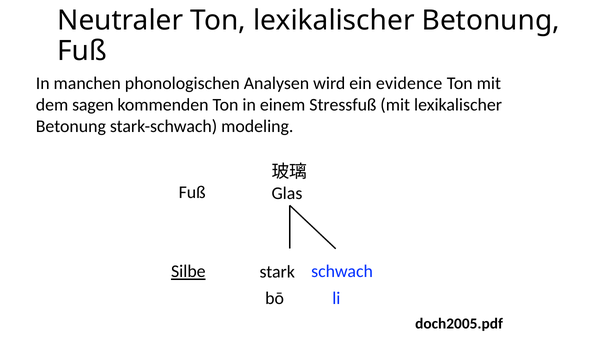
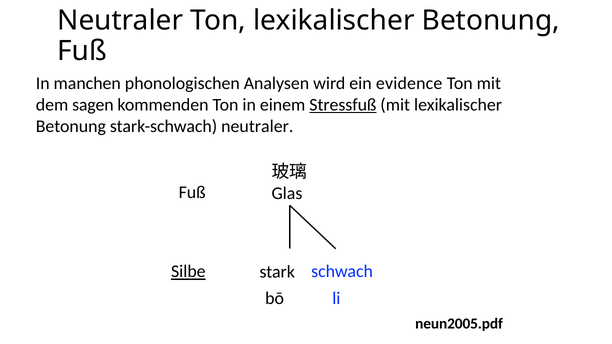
Stressfuß underline: none -> present (343, 105)
stark-schwach modeling: modeling -> neutraler (257, 126)
doch2005.pdf: doch2005.pdf -> neun2005.pdf (459, 324)
